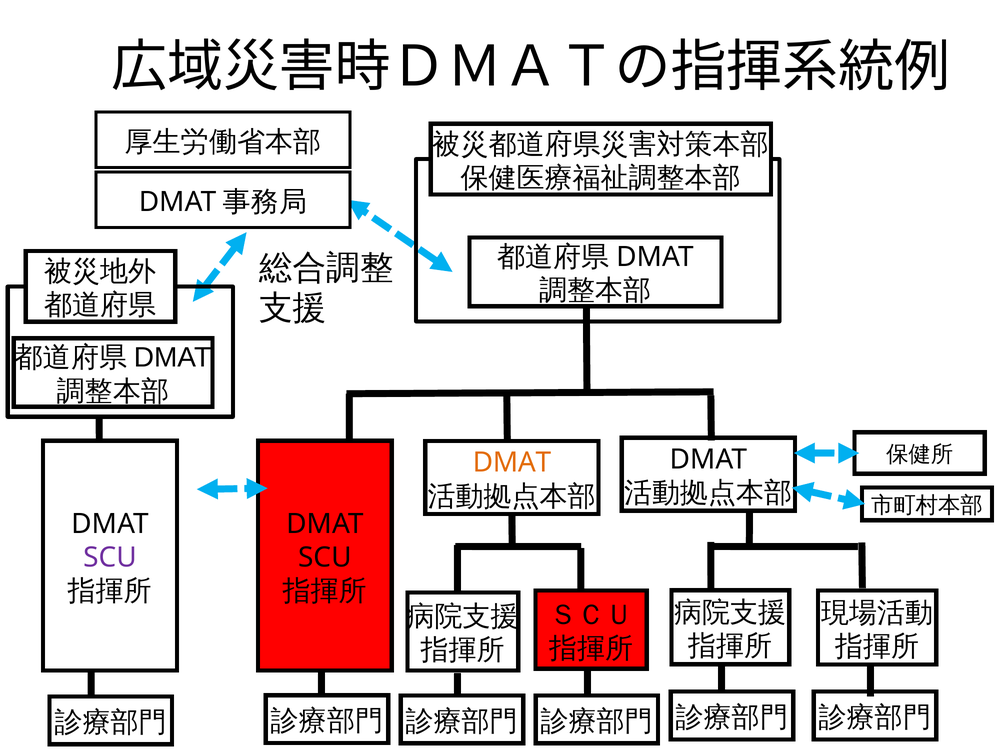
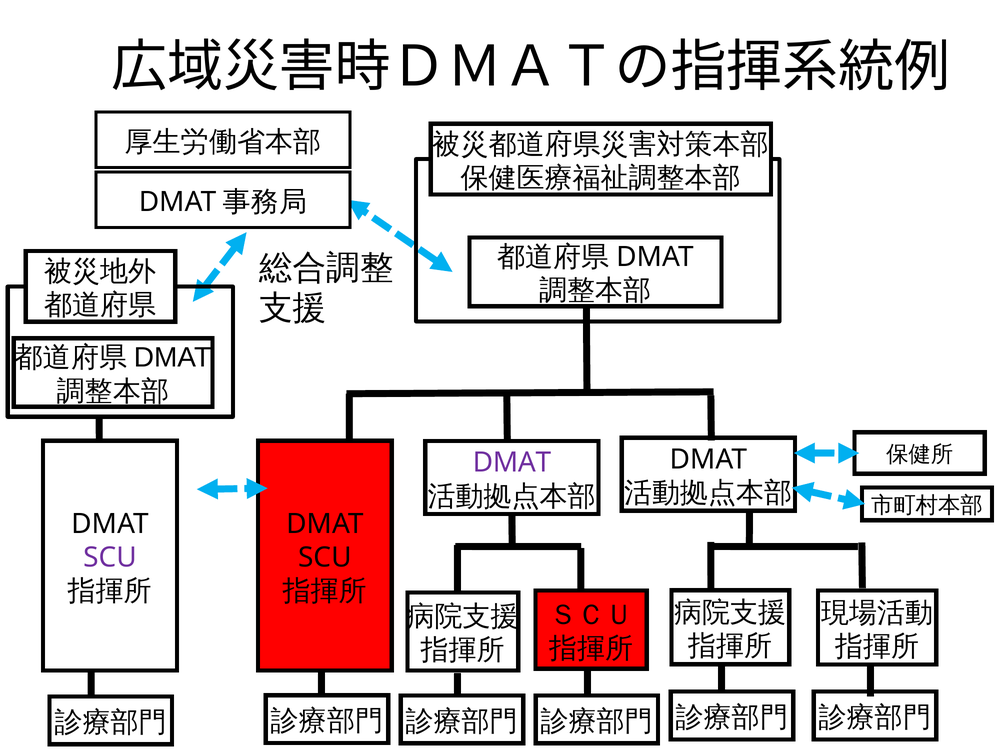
DMAT colour: orange -> purple (512, 463)
